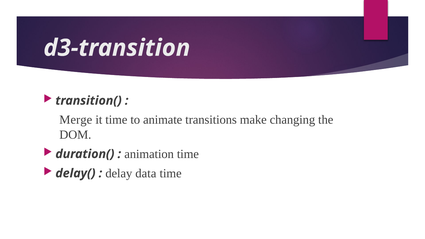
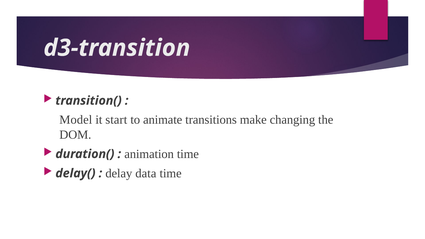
Merge: Merge -> Model (76, 120)
it time: time -> start (116, 120)
